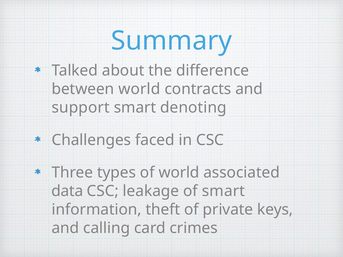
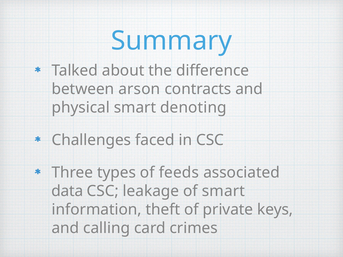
between world: world -> arson (139, 89)
support: support -> physical (81, 108)
of world: world -> feeds (179, 173)
